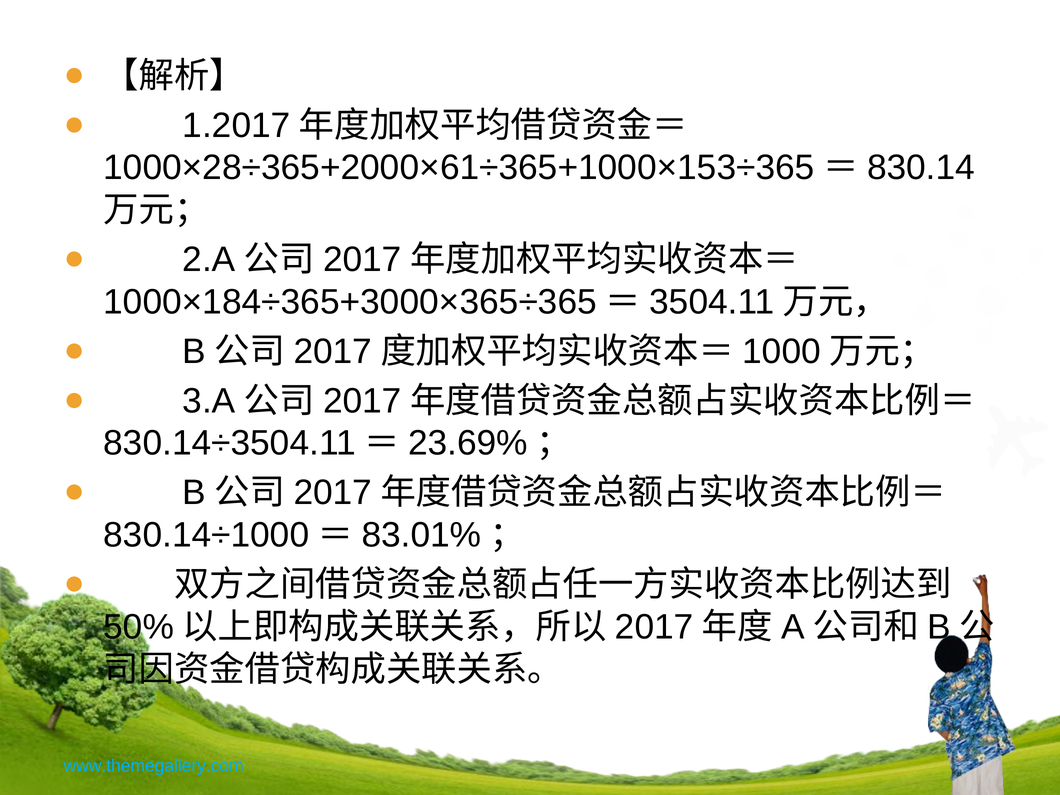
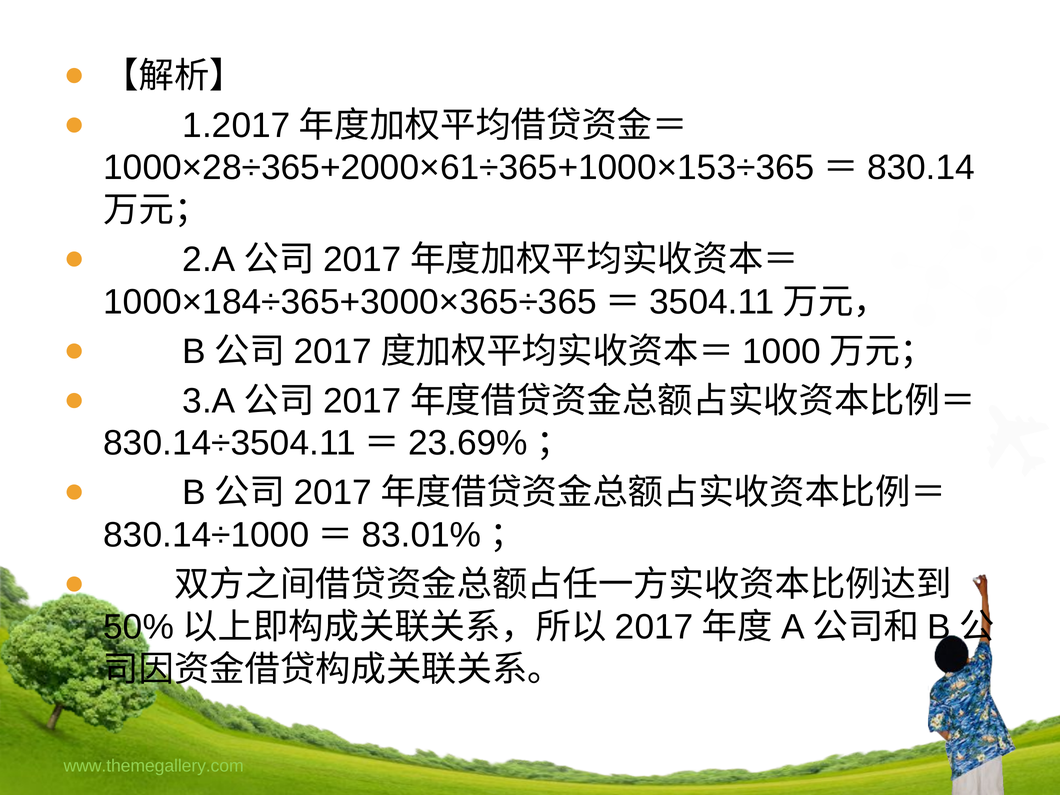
www.themegallery.com colour: light blue -> light green (154, 766)
